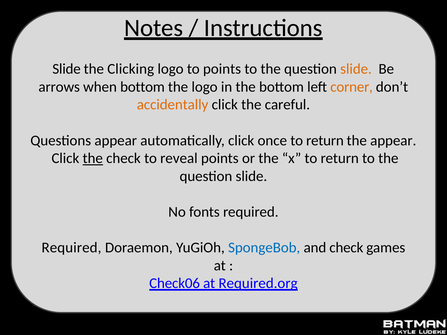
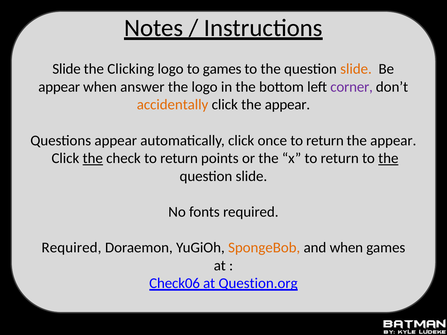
to points: points -> games (222, 69)
arrows: arrows -> appear (59, 87)
when bottom: bottom -> answer (142, 87)
corner colour: orange -> purple (352, 87)
click the careful: careful -> appear (287, 105)
check to reveal: reveal -> return (179, 158)
the underline: none -> present (388, 158)
SpongeBob colour: blue -> orange (264, 248)
and check: check -> when (346, 248)
Required.org: Required.org -> Question.org (258, 284)
